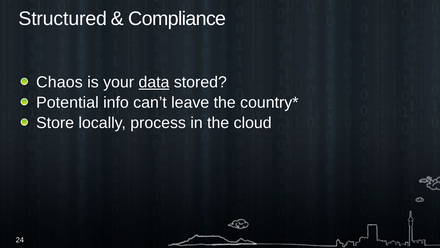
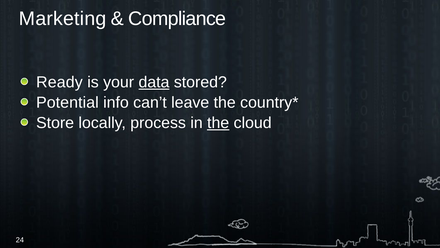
Structured: Structured -> Marketing (63, 19)
Chaos: Chaos -> Ready (59, 82)
the underline: none -> present (218, 123)
